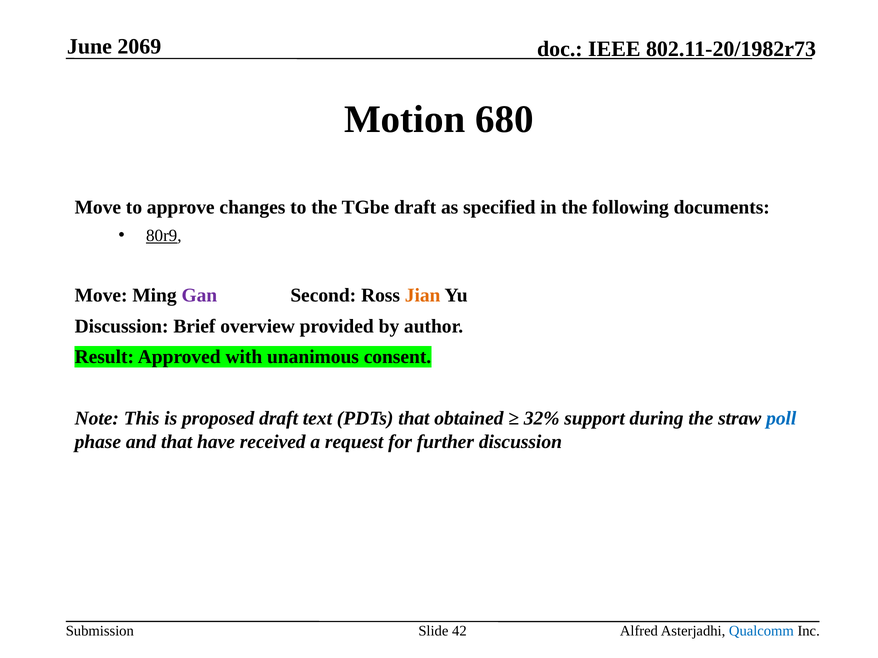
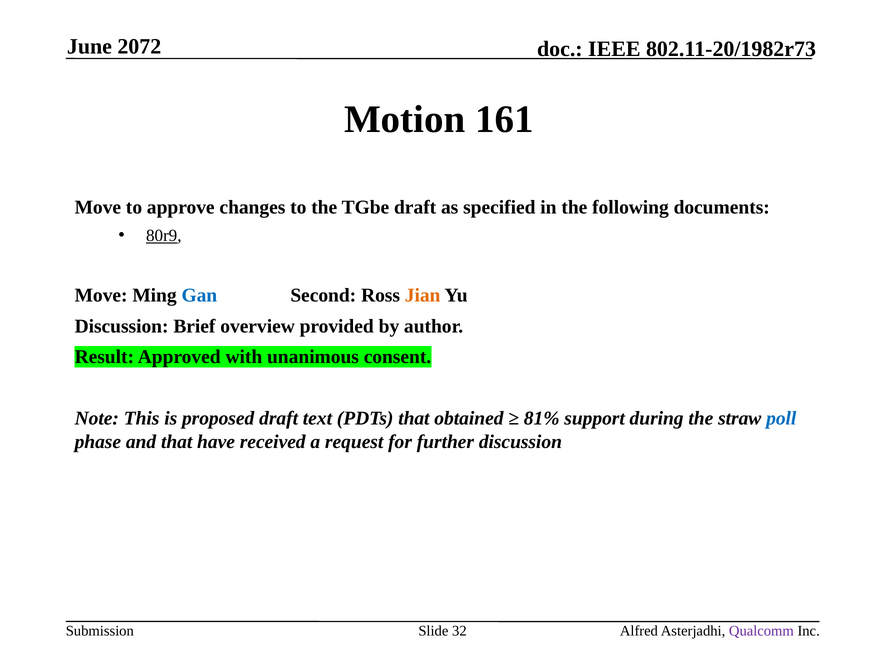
2069: 2069 -> 2072 (139, 47)
680: 680 -> 161 (504, 120)
Gan colour: purple -> blue (199, 296)
32%: 32% -> 81% (542, 419)
42: 42 -> 32 (459, 632)
Qualcomm colour: blue -> purple (761, 632)
